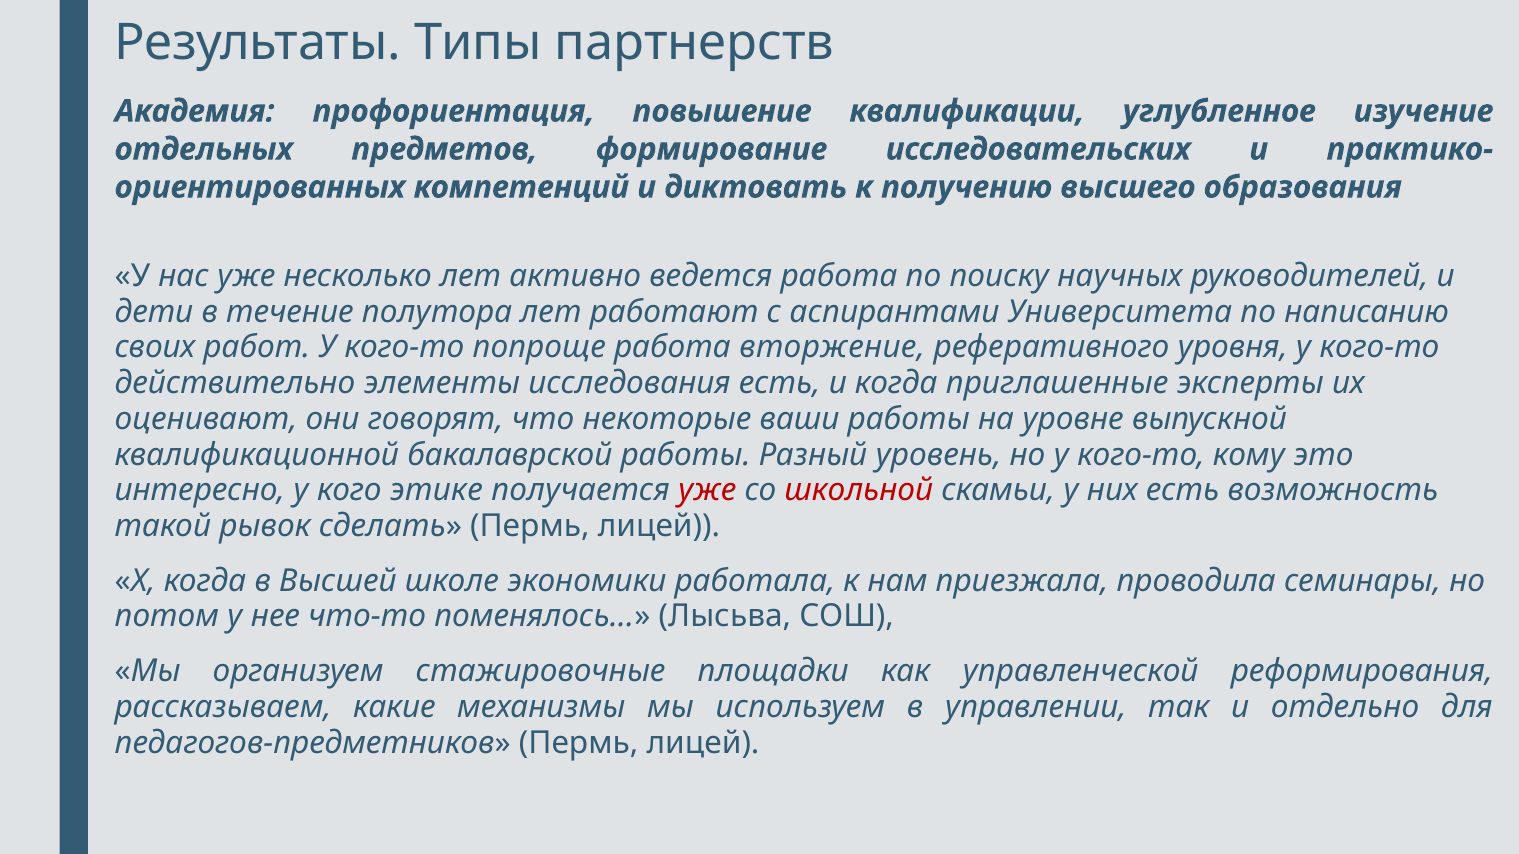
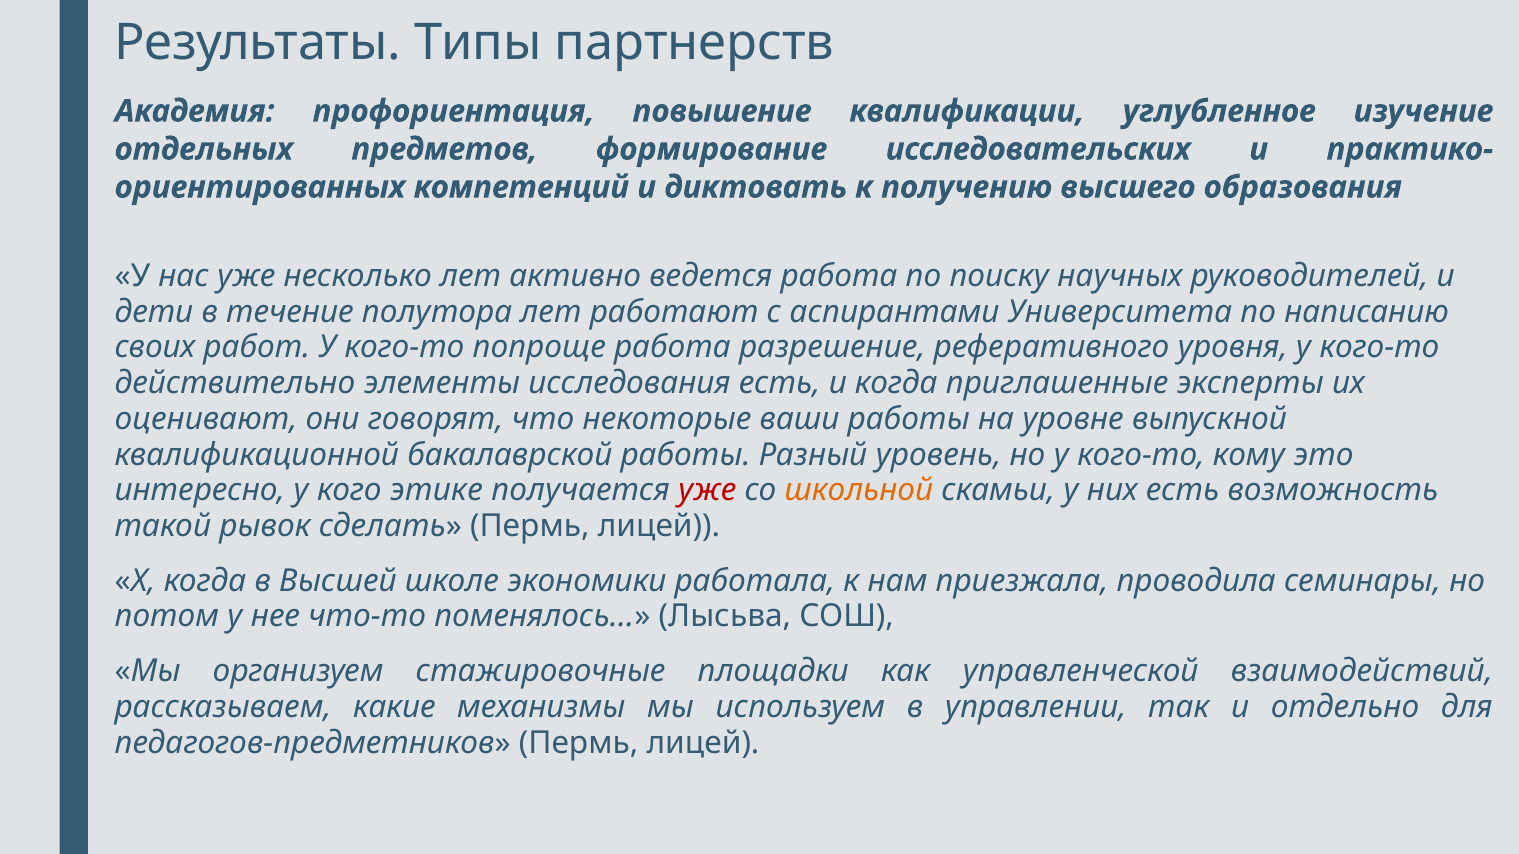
вторжение: вторжение -> разрешение (832, 348)
школьной colour: red -> orange (859, 491)
реформирования: реформирования -> взаимодействий (1362, 672)
